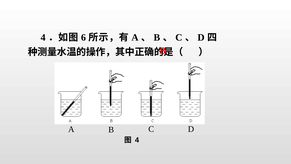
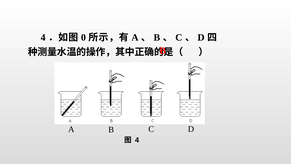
6: 6 -> 0 (83, 37)
